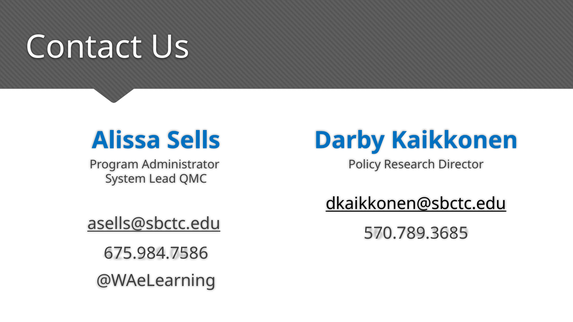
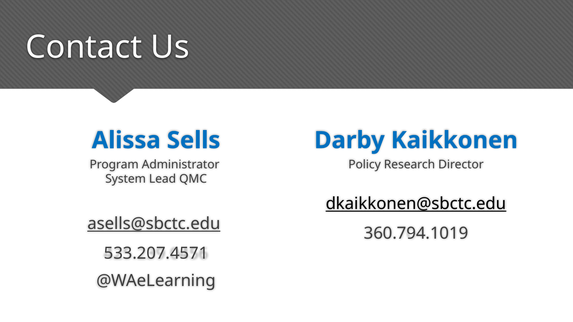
570.789.3685: 570.789.3685 -> 360.794.1019 (416, 234)
675.984.7586: 675.984.7586 -> 533.207.4571 (156, 254)
